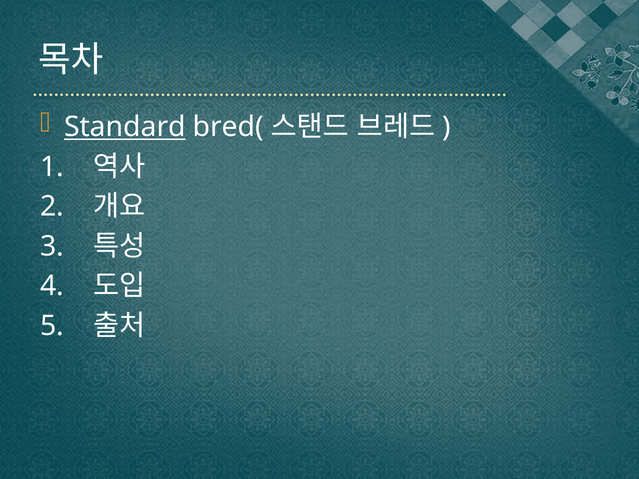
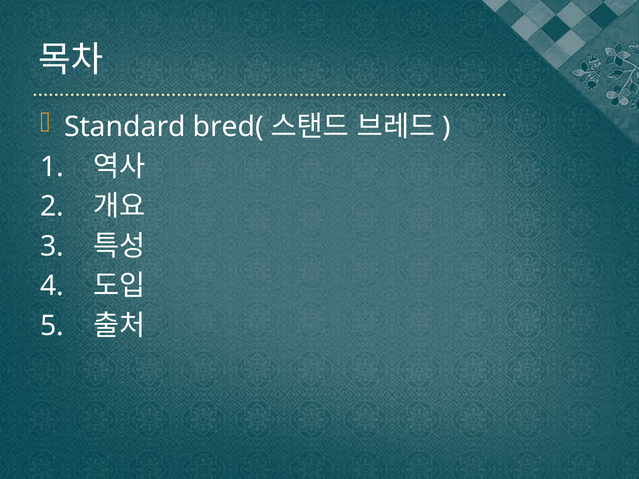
Standard underline: present -> none (125, 127)
